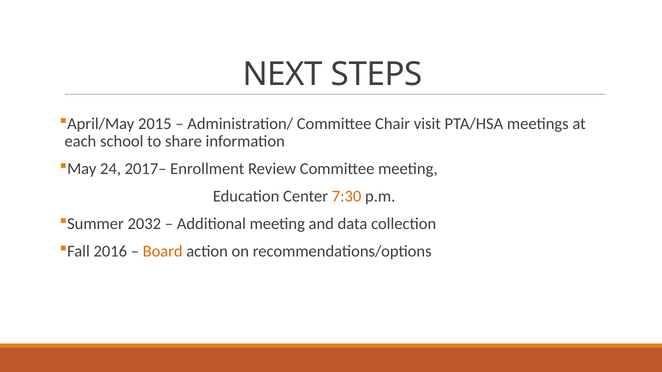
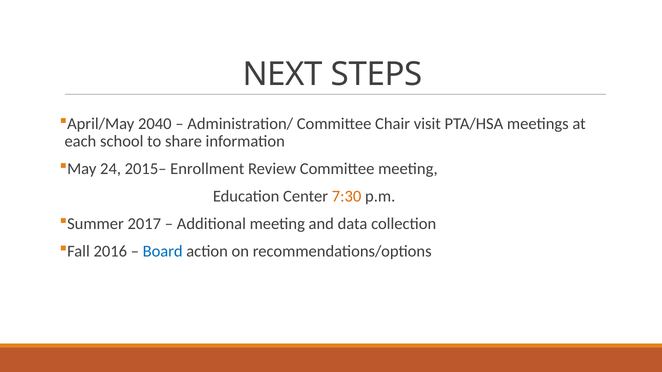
2015: 2015 -> 2040 (155, 124)
2017–: 2017– -> 2015– (146, 169)
2032: 2032 -> 2017 (144, 224)
Board colour: orange -> blue (163, 252)
